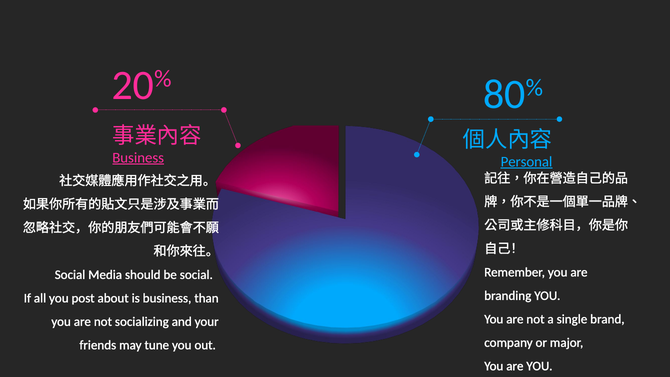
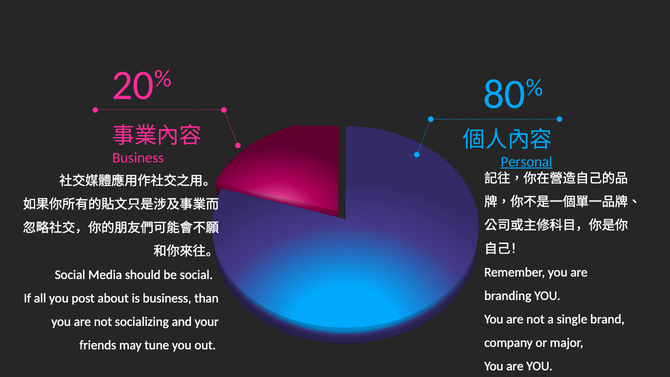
Business underline: present -> none (138, 158)
